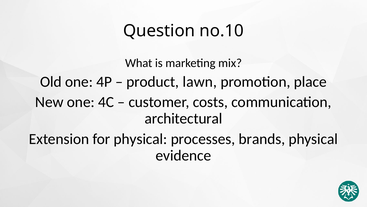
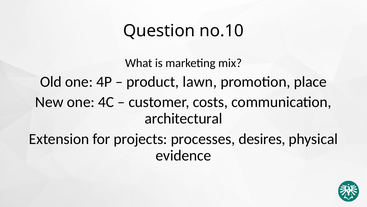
for physical: physical -> projects (141, 139)
brands: brands -> desires (262, 139)
